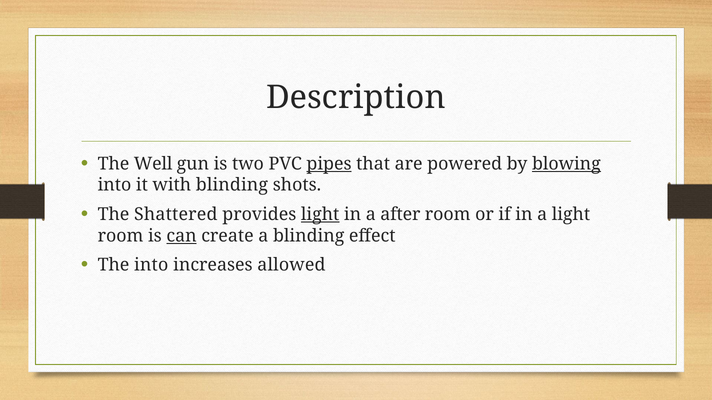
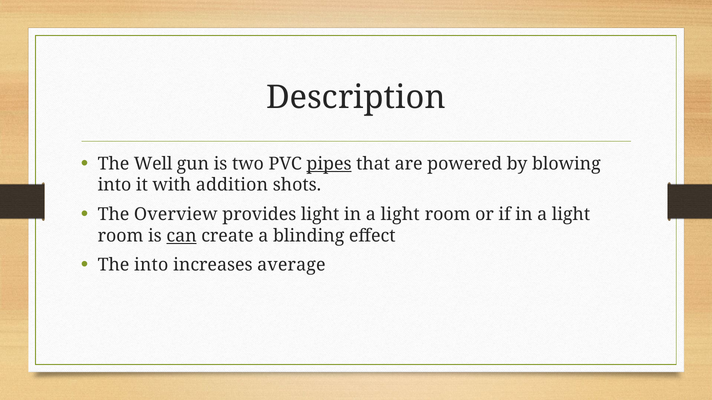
blowing underline: present -> none (566, 164)
with blinding: blinding -> addition (232, 185)
Shattered: Shattered -> Overview (176, 215)
light underline: present -> none (320, 215)
after: after -> light (400, 215)
allowed: allowed -> average (291, 265)
